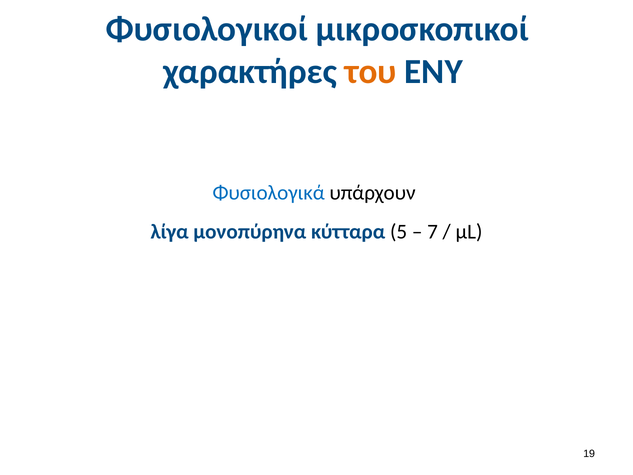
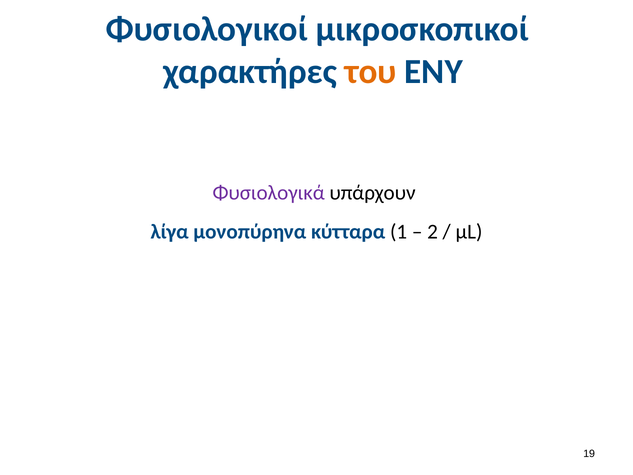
Φυσιολογικά colour: blue -> purple (269, 193)
5: 5 -> 1 (399, 232)
7: 7 -> 2 (433, 232)
